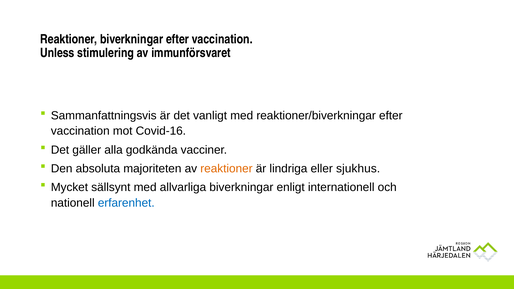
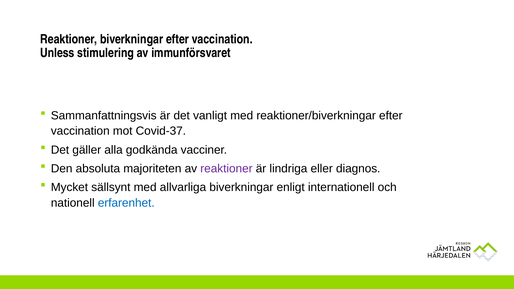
Covid-16: Covid-16 -> Covid-37 (161, 131)
reaktioner colour: orange -> purple (226, 169)
sjukhus: sjukhus -> diagnos (358, 169)
